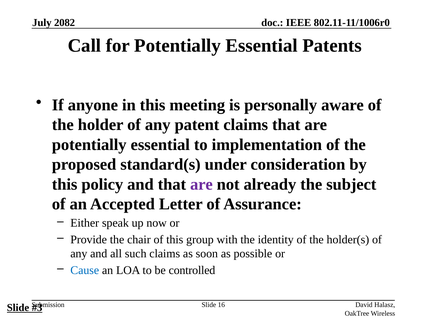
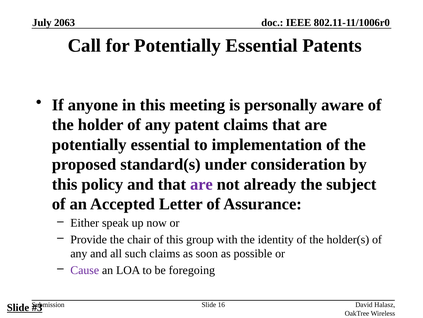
2082: 2082 -> 2063 (65, 23)
Cause colour: blue -> purple (85, 270)
controlled: controlled -> foregoing (192, 270)
